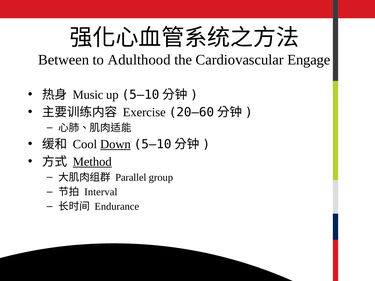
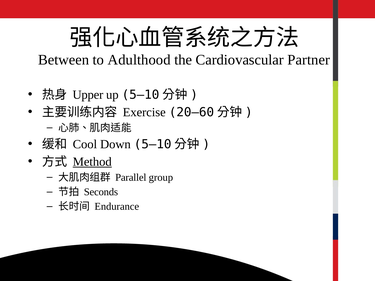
Engage: Engage -> Partner (309, 60)
Music: Music -> Upper (88, 95)
Down underline: present -> none (115, 144)
Interval: Interval -> Seconds (101, 192)
